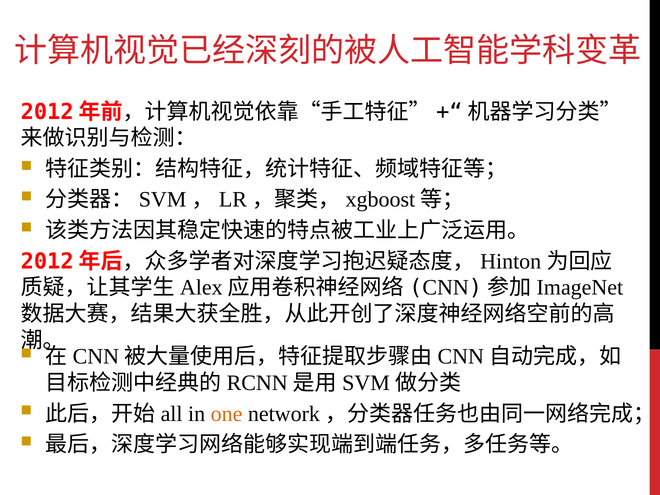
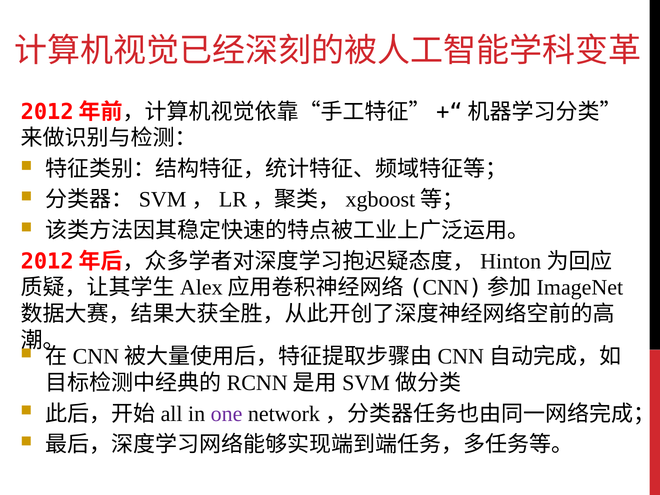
one colour: orange -> purple (227, 414)
